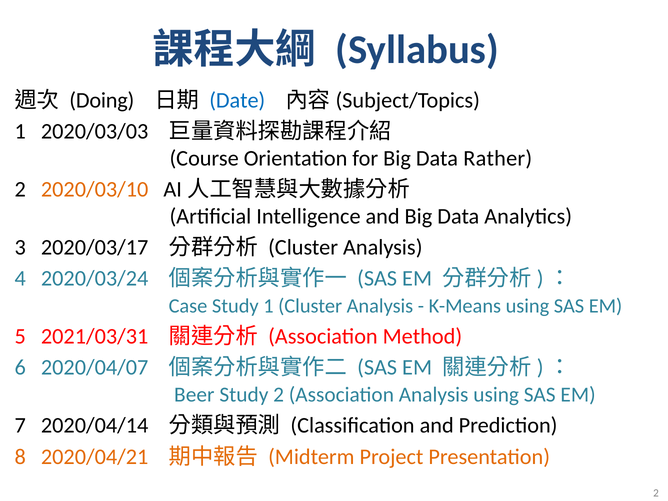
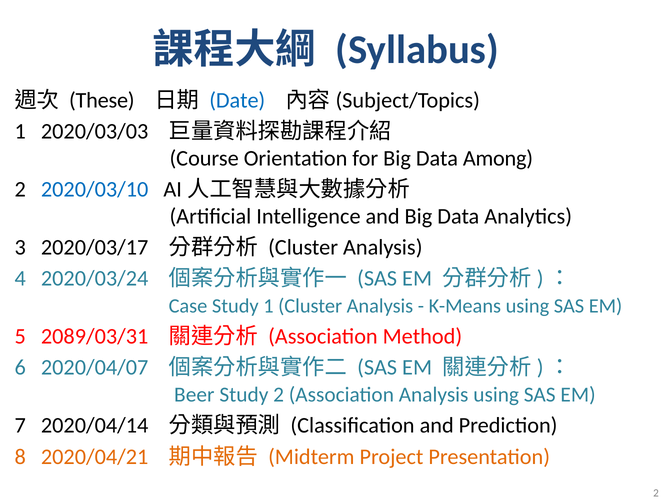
Doing: Doing -> These (102, 100)
Rather: Rather -> Among (498, 158)
2020/03/10 colour: orange -> blue (95, 190)
2021/03/31: 2021/03/31 -> 2089/03/31 (95, 336)
